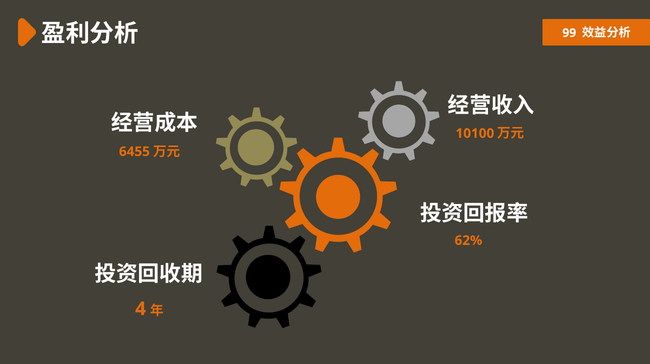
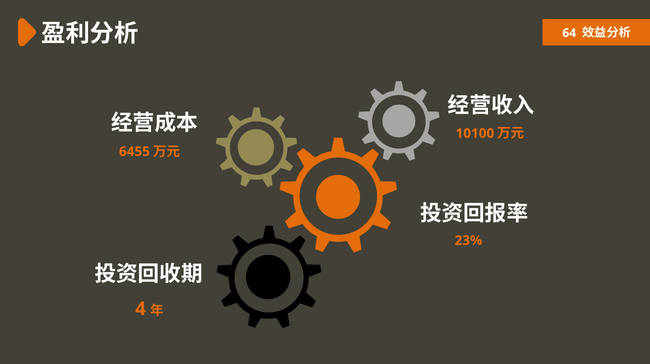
99: 99 -> 64 (569, 33)
62%: 62% -> 23% (468, 241)
